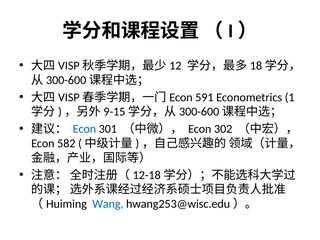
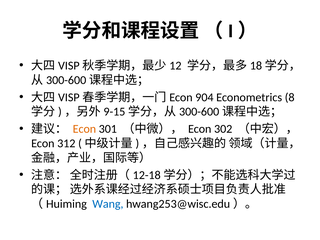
591: 591 -> 904 (204, 97)
1: 1 -> 8 (290, 97)
Econ colour: blue -> orange (84, 129)
582: 582 -> 312 (66, 143)
